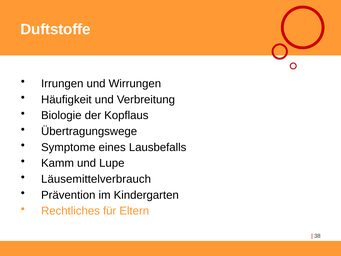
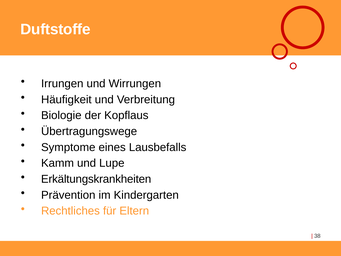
Läusemittelverbrauch: Läusemittelverbrauch -> Erkältungskrankheiten (96, 179)
